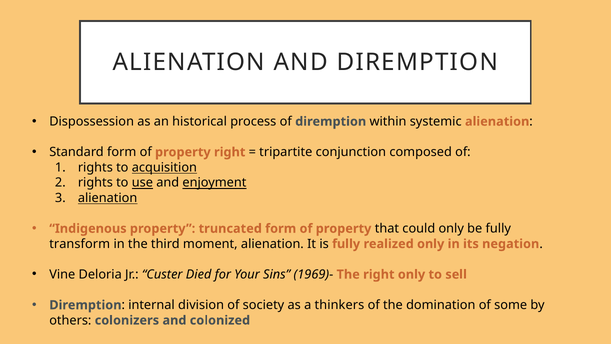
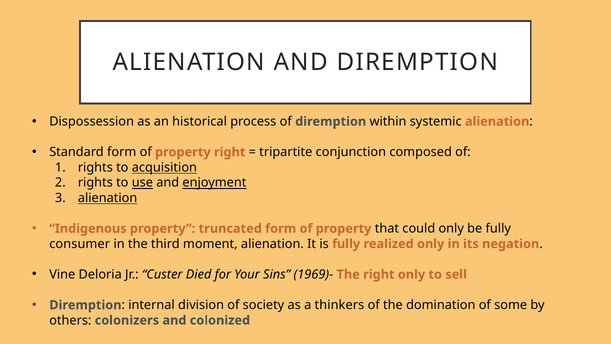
transform: transform -> consumer (80, 244)
